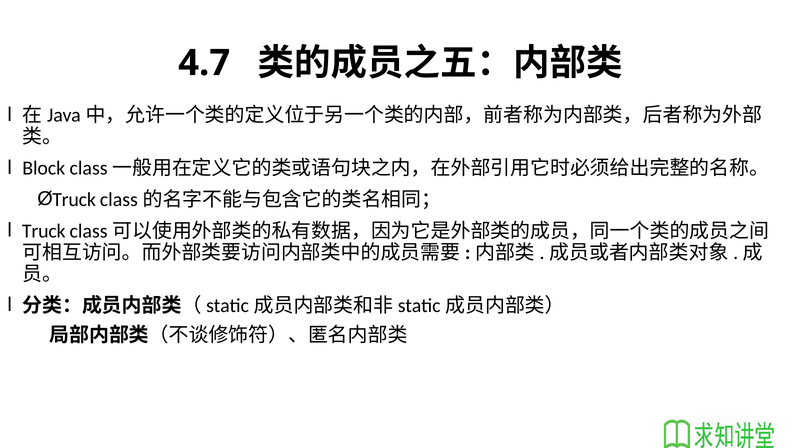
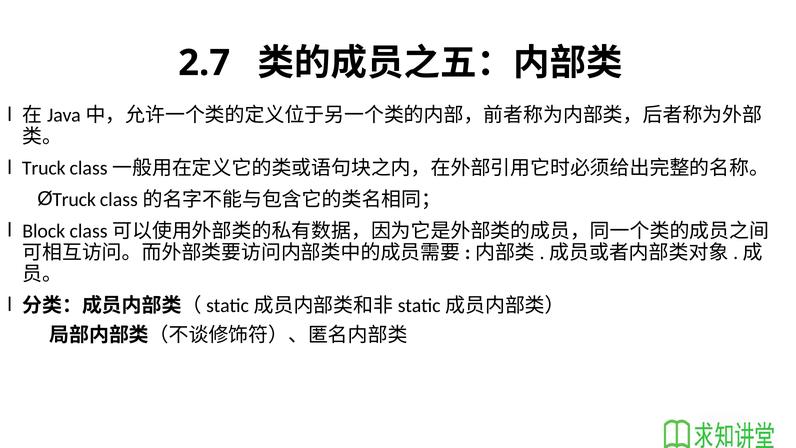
4.7: 4.7 -> 2.7 (204, 63)
Block: Block -> Truck (44, 168)
Truck: Truck -> Block (44, 231)
